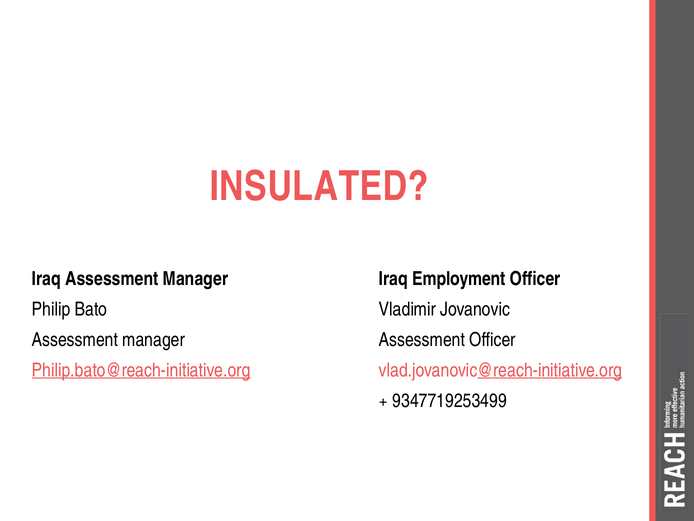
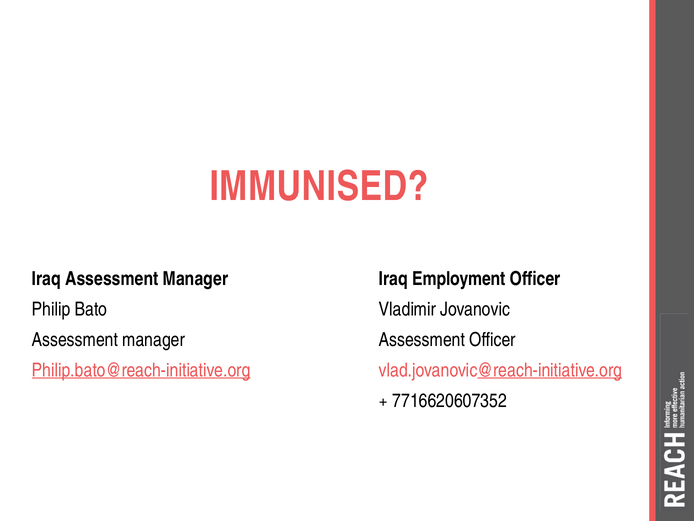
INSULATED: INSULATED -> IMMUNISED (319, 186)
9347719253499: 9347719253499 -> 7716620607352 (450, 400)
